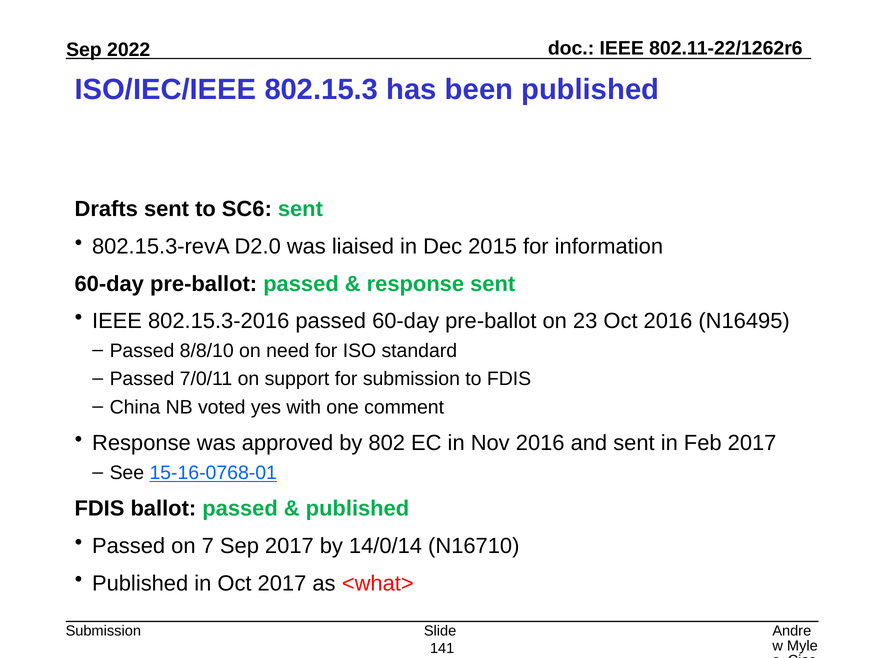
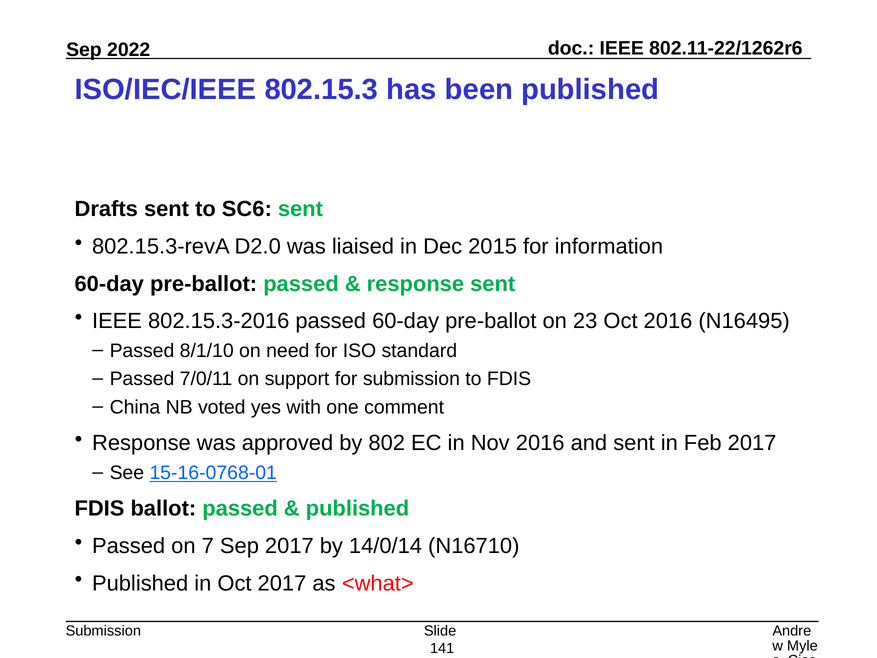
8/8/10: 8/8/10 -> 8/1/10 (207, 351)
